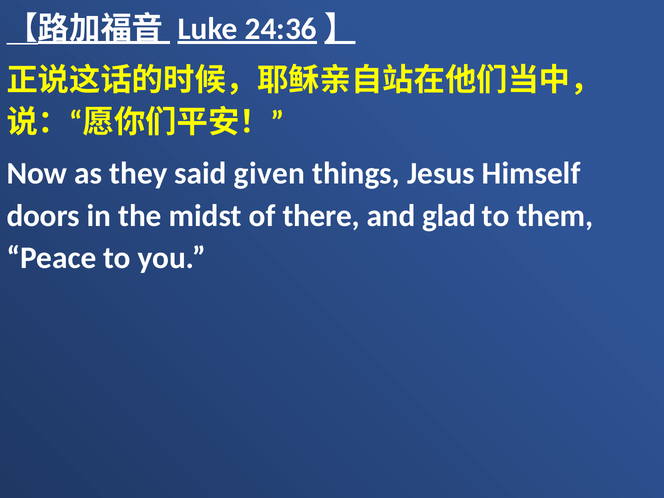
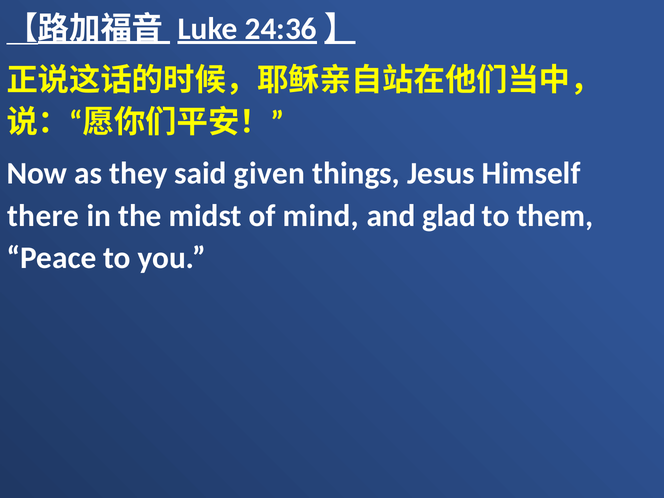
doors: doors -> there (43, 216)
there: there -> mind (321, 216)
